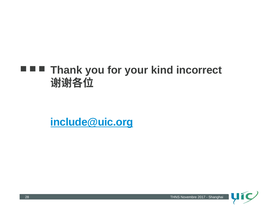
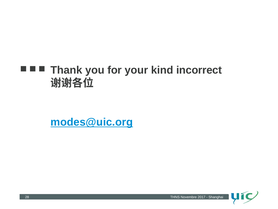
include@uic.org: include@uic.org -> modes@uic.org (92, 122)
